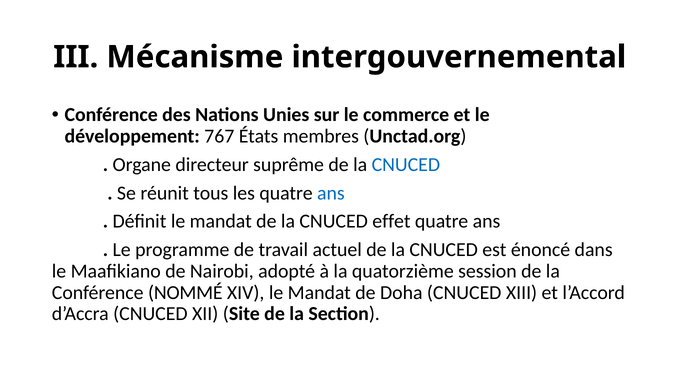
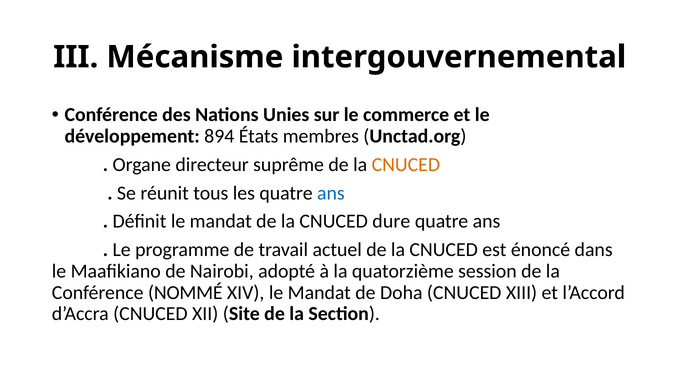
767: 767 -> 894 (219, 136)
CNUCED colour: blue -> orange (406, 165)
effet: effet -> dure (391, 222)
